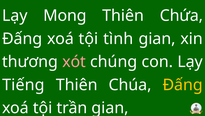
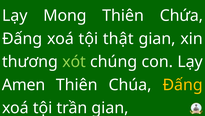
tình: tình -> thật (118, 38)
xót colour: pink -> light green (74, 61)
Tiếng: Tiếng -> Amen (24, 84)
